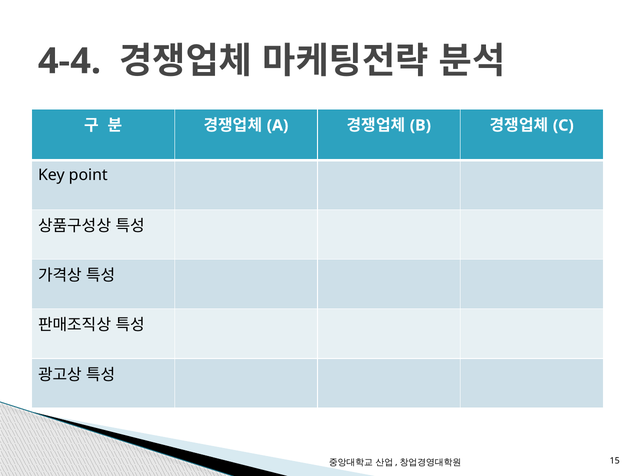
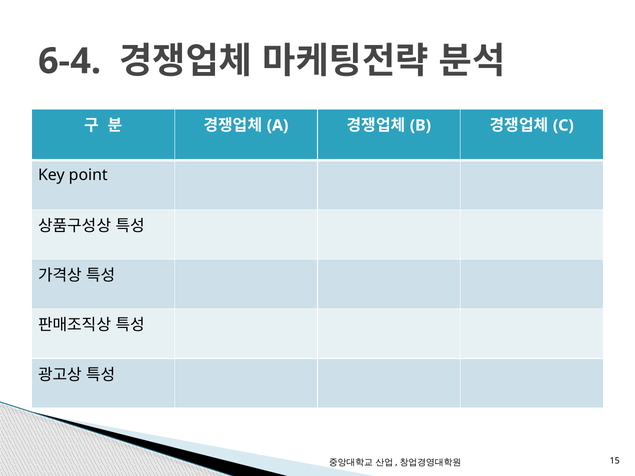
4-4: 4-4 -> 6-4 (70, 61)
